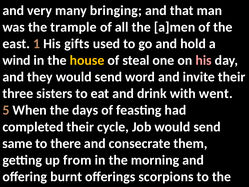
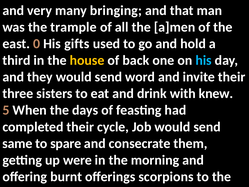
1: 1 -> 0 (37, 44)
wind: wind -> third (16, 60)
steal: steal -> back (136, 60)
his colour: pink -> light blue (204, 60)
went: went -> knew (216, 93)
there: there -> spare (66, 143)
from: from -> were (77, 160)
